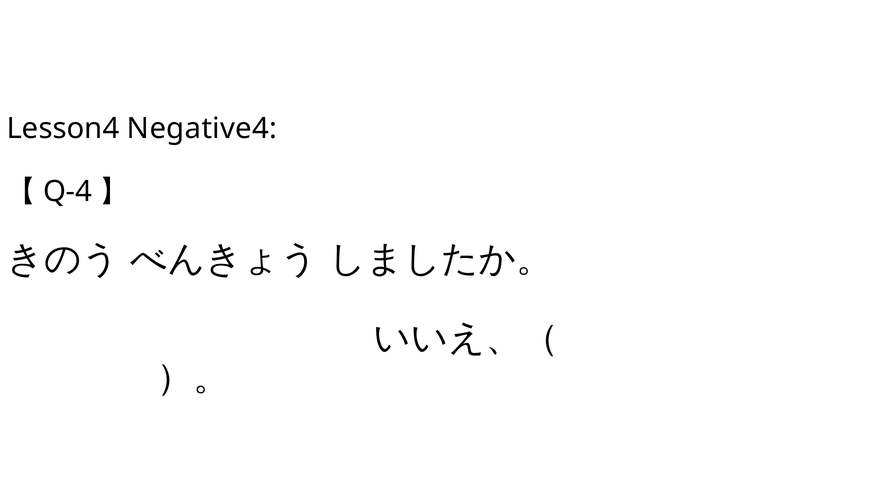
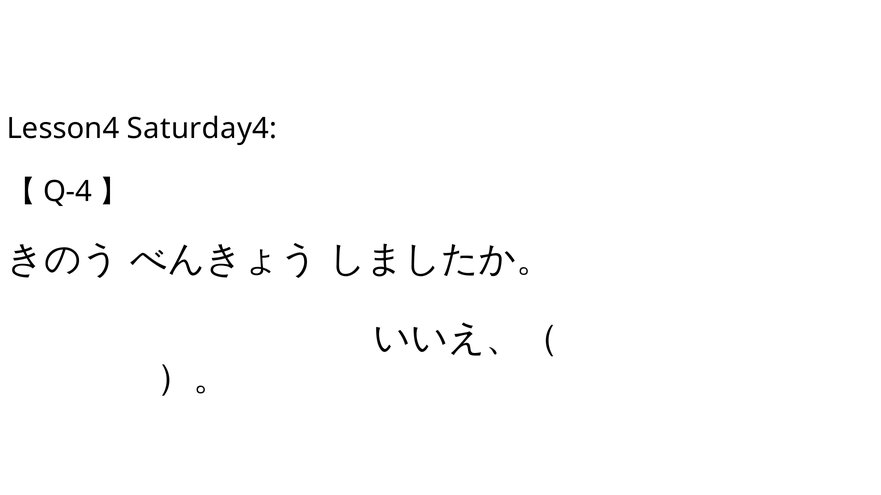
Negative4: Negative4 -> Saturday4 (202, 129)
